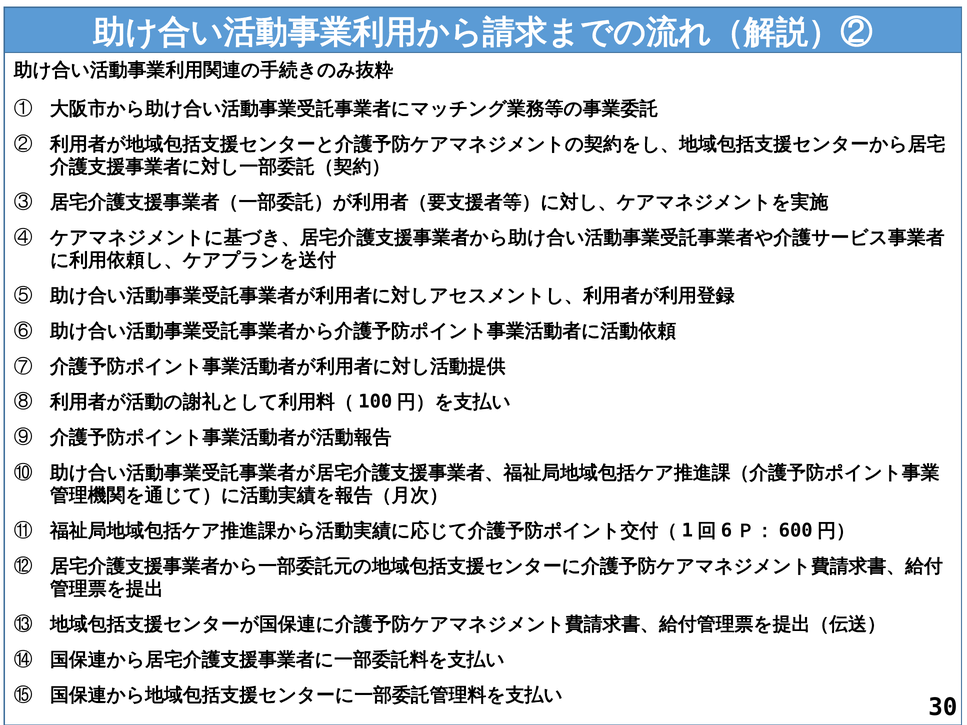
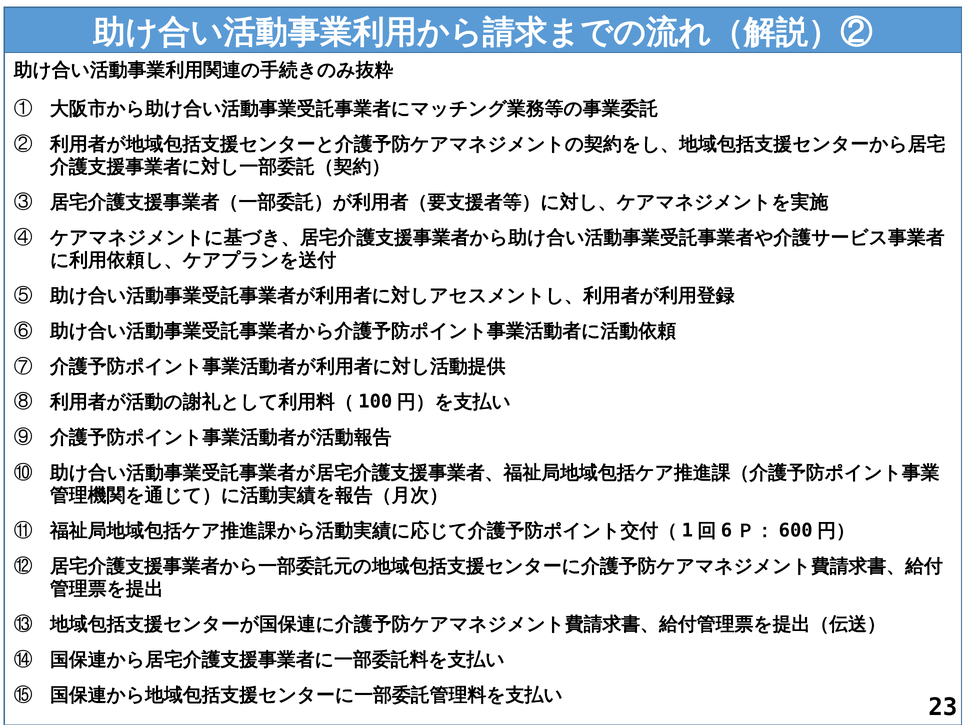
30: 30 -> 23 (943, 708)
